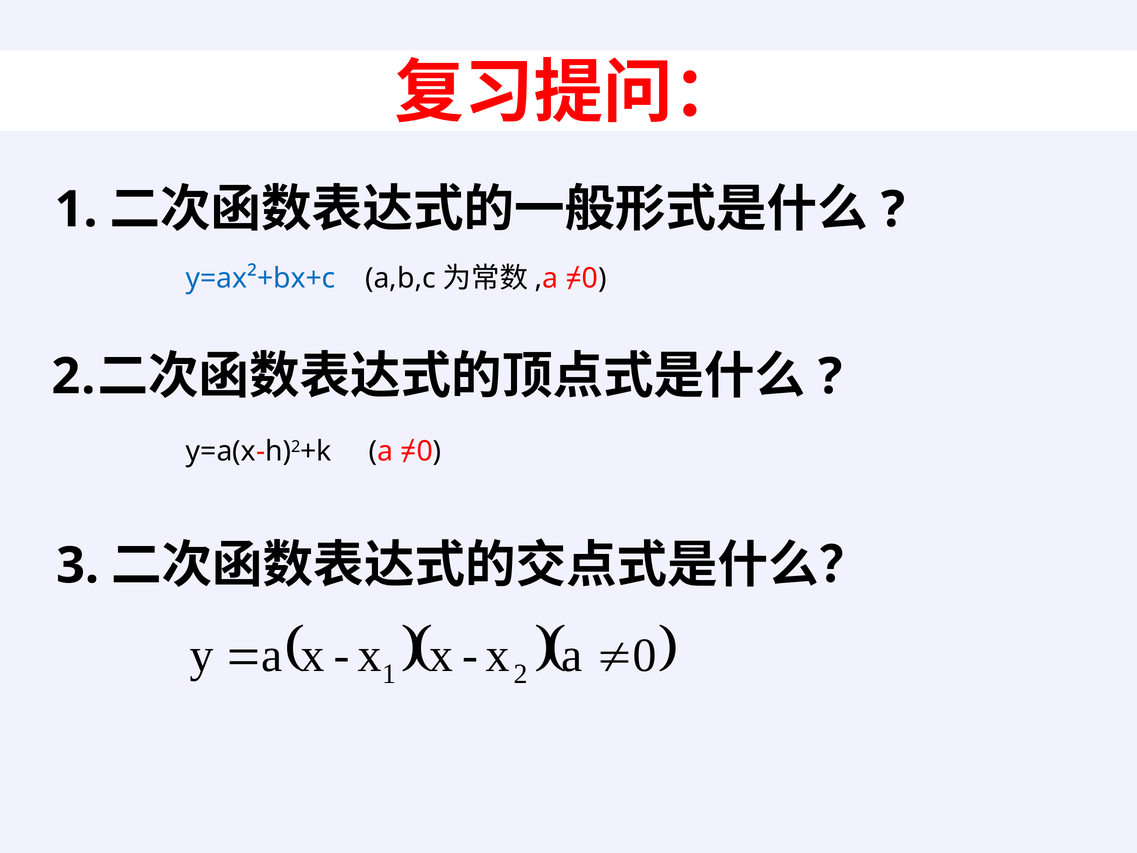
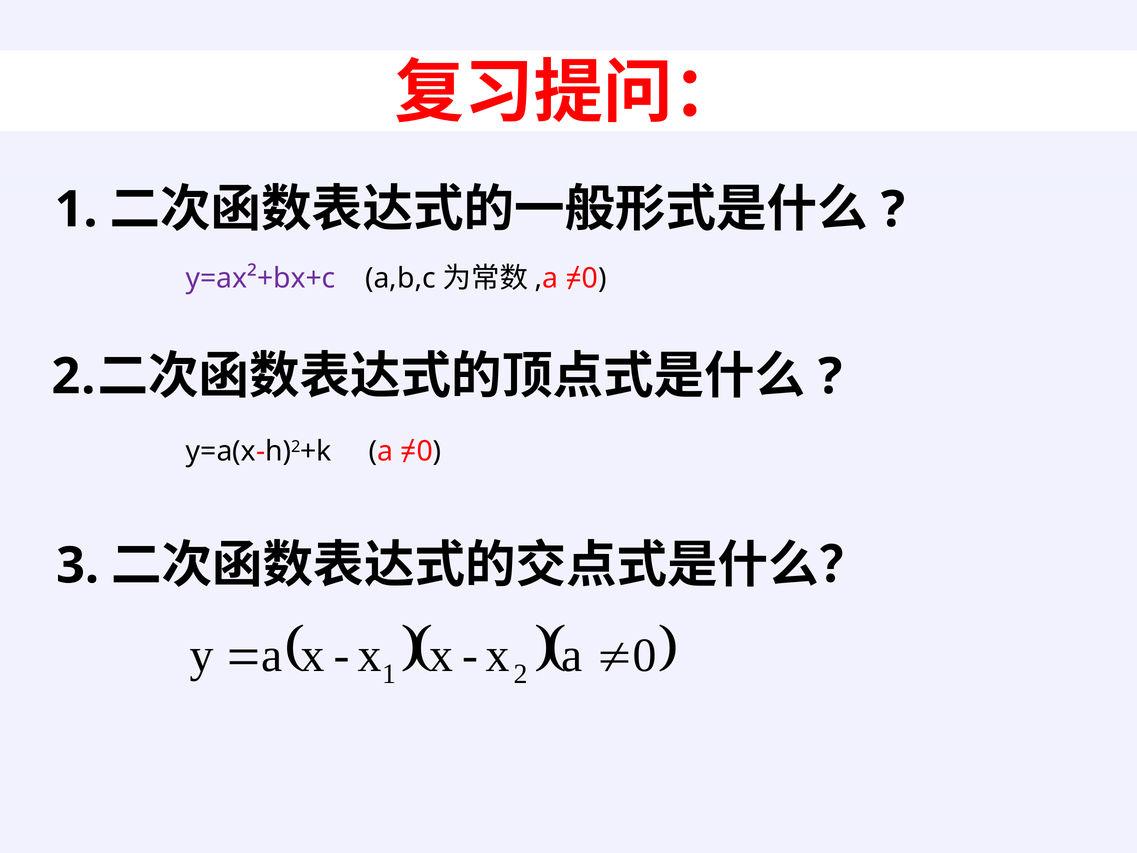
y=ax²+bx+c colour: blue -> purple (261, 278)
